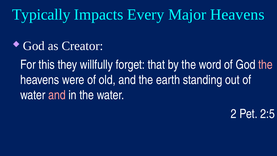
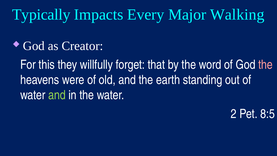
Major Heavens: Heavens -> Walking (237, 14)
and colour: pink -> light green (57, 95)
2:5: 2:5 -> 8:5 (268, 114)
